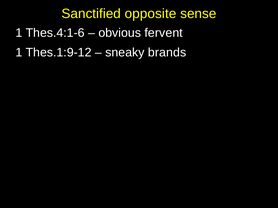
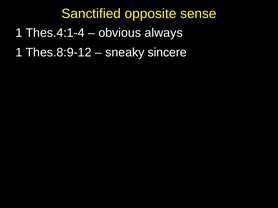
Thes.4:1-6: Thes.4:1-6 -> Thes.4:1-4 (55, 33)
fervent: fervent -> always (164, 33)
Thes.1:9-12: Thes.1:9-12 -> Thes.8:9-12 (59, 52)
brands: brands -> sincere (167, 52)
